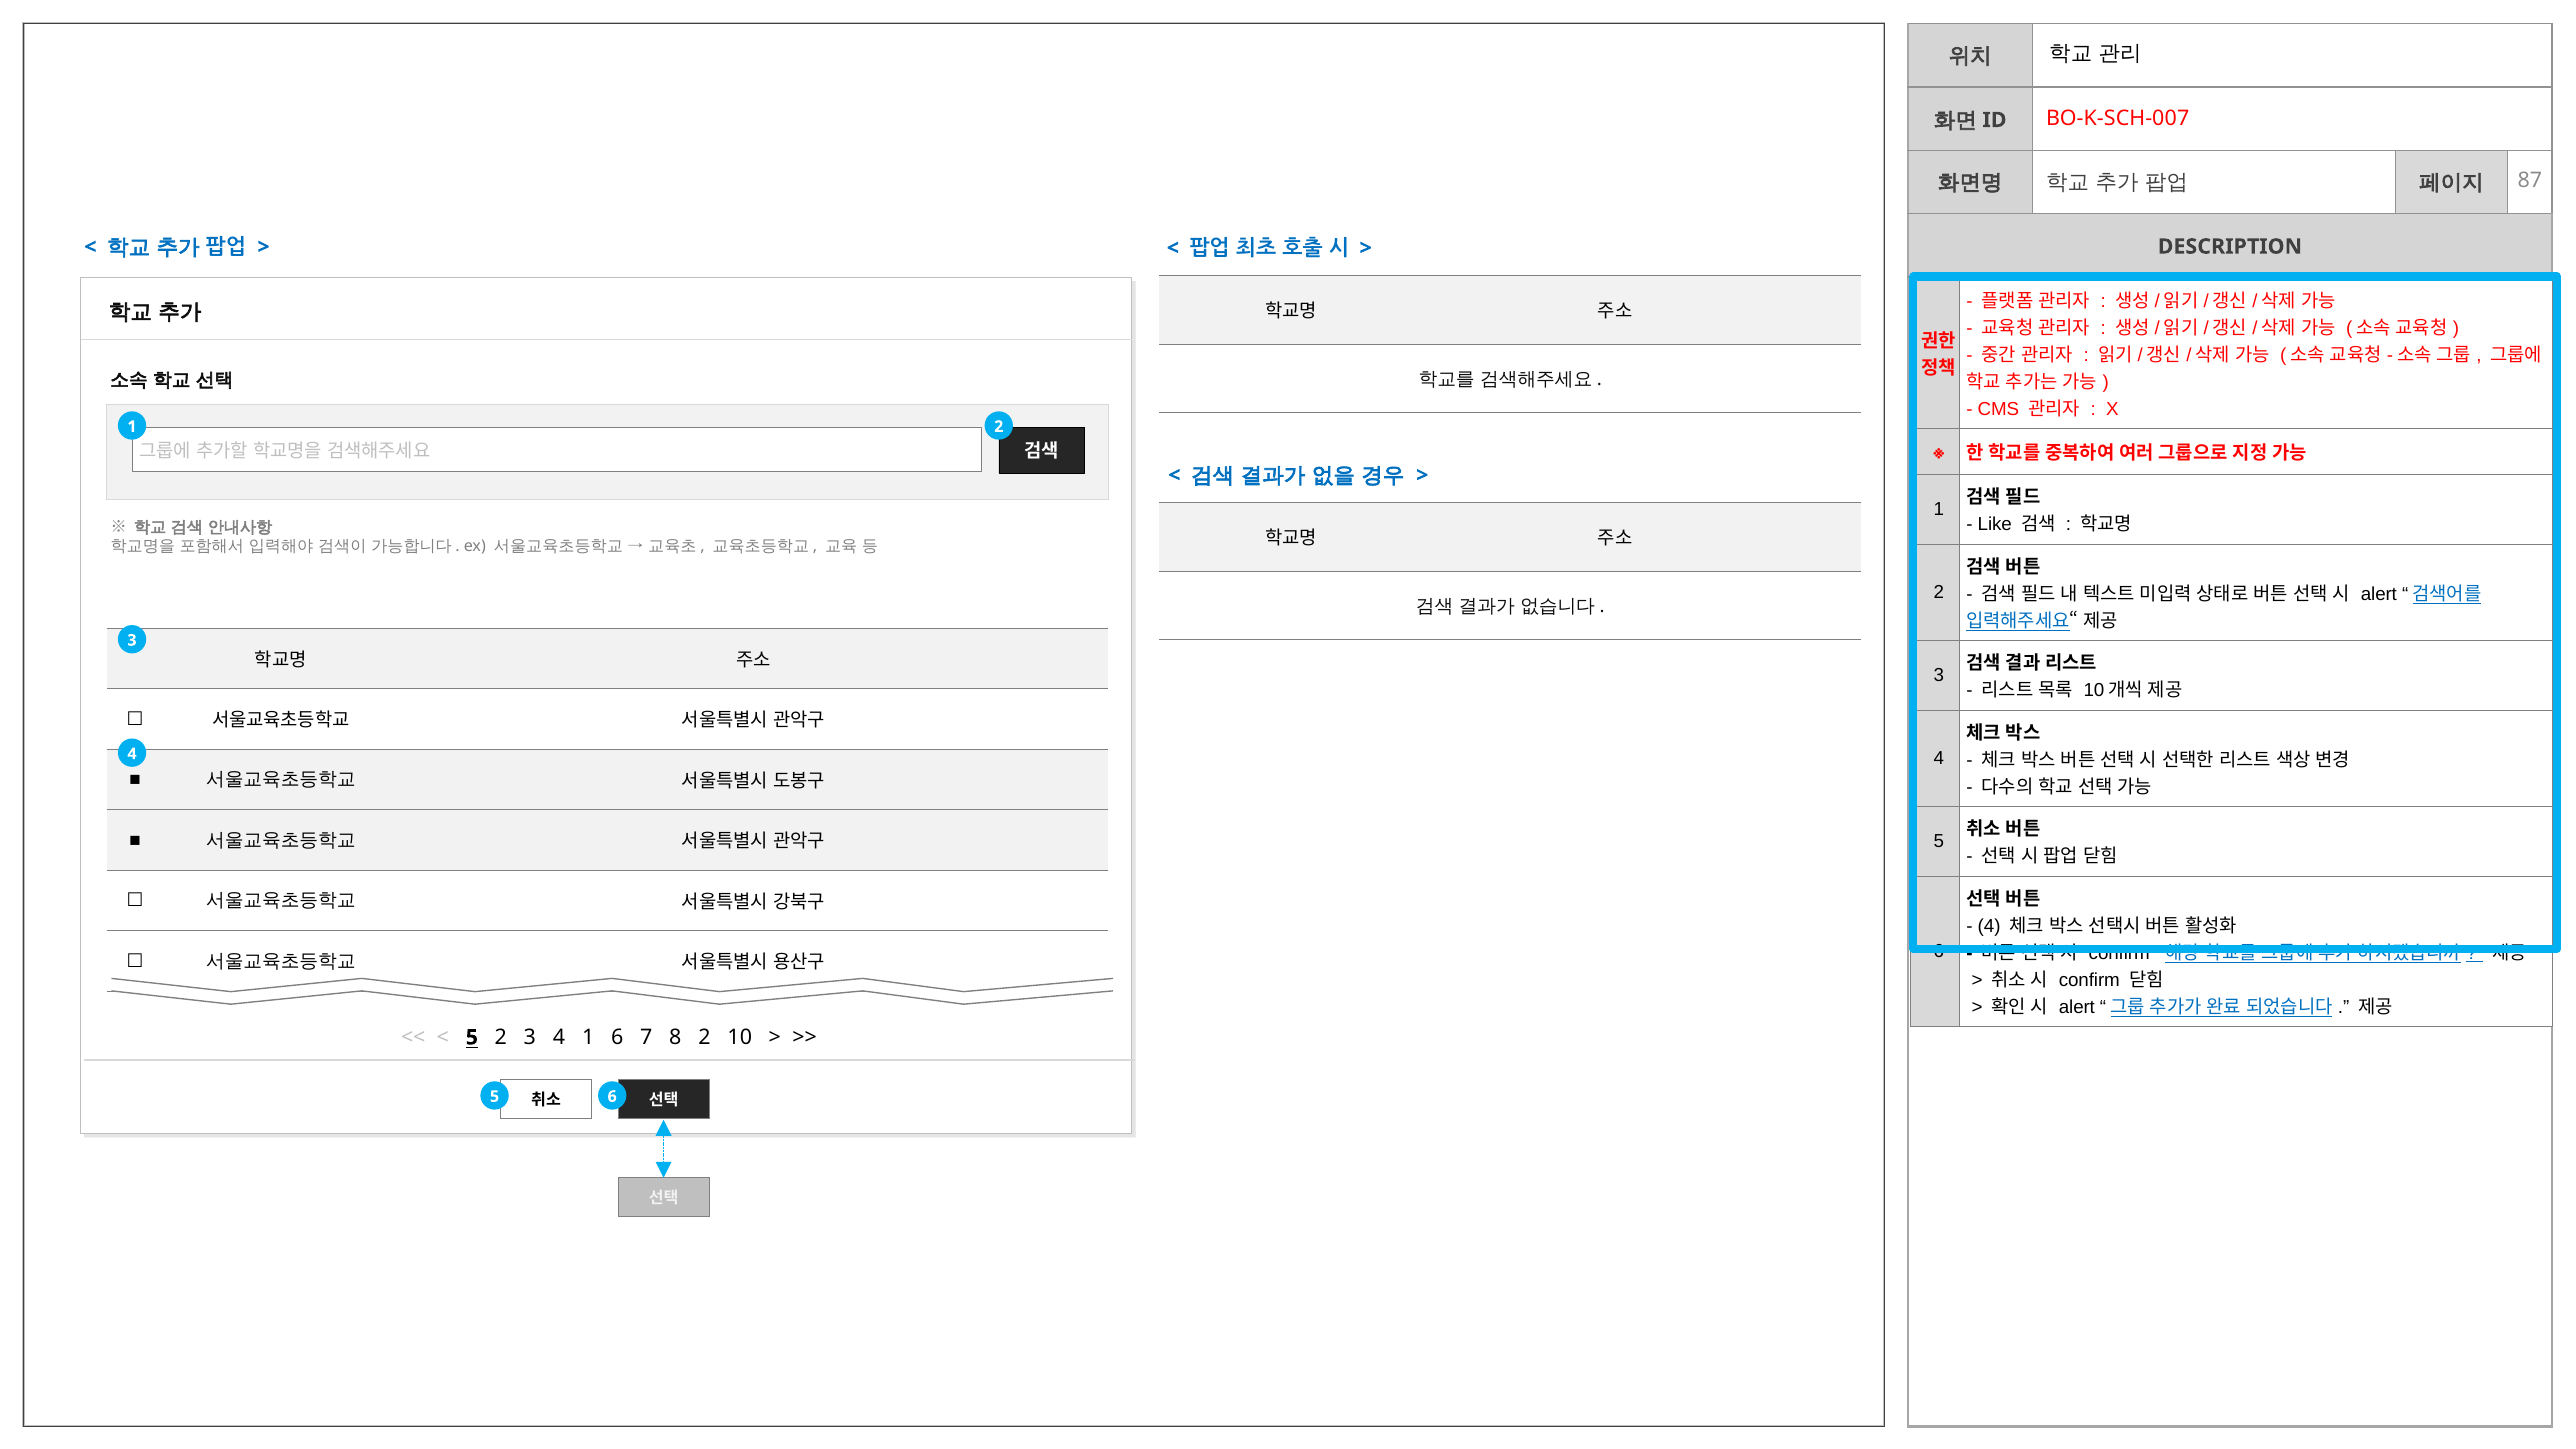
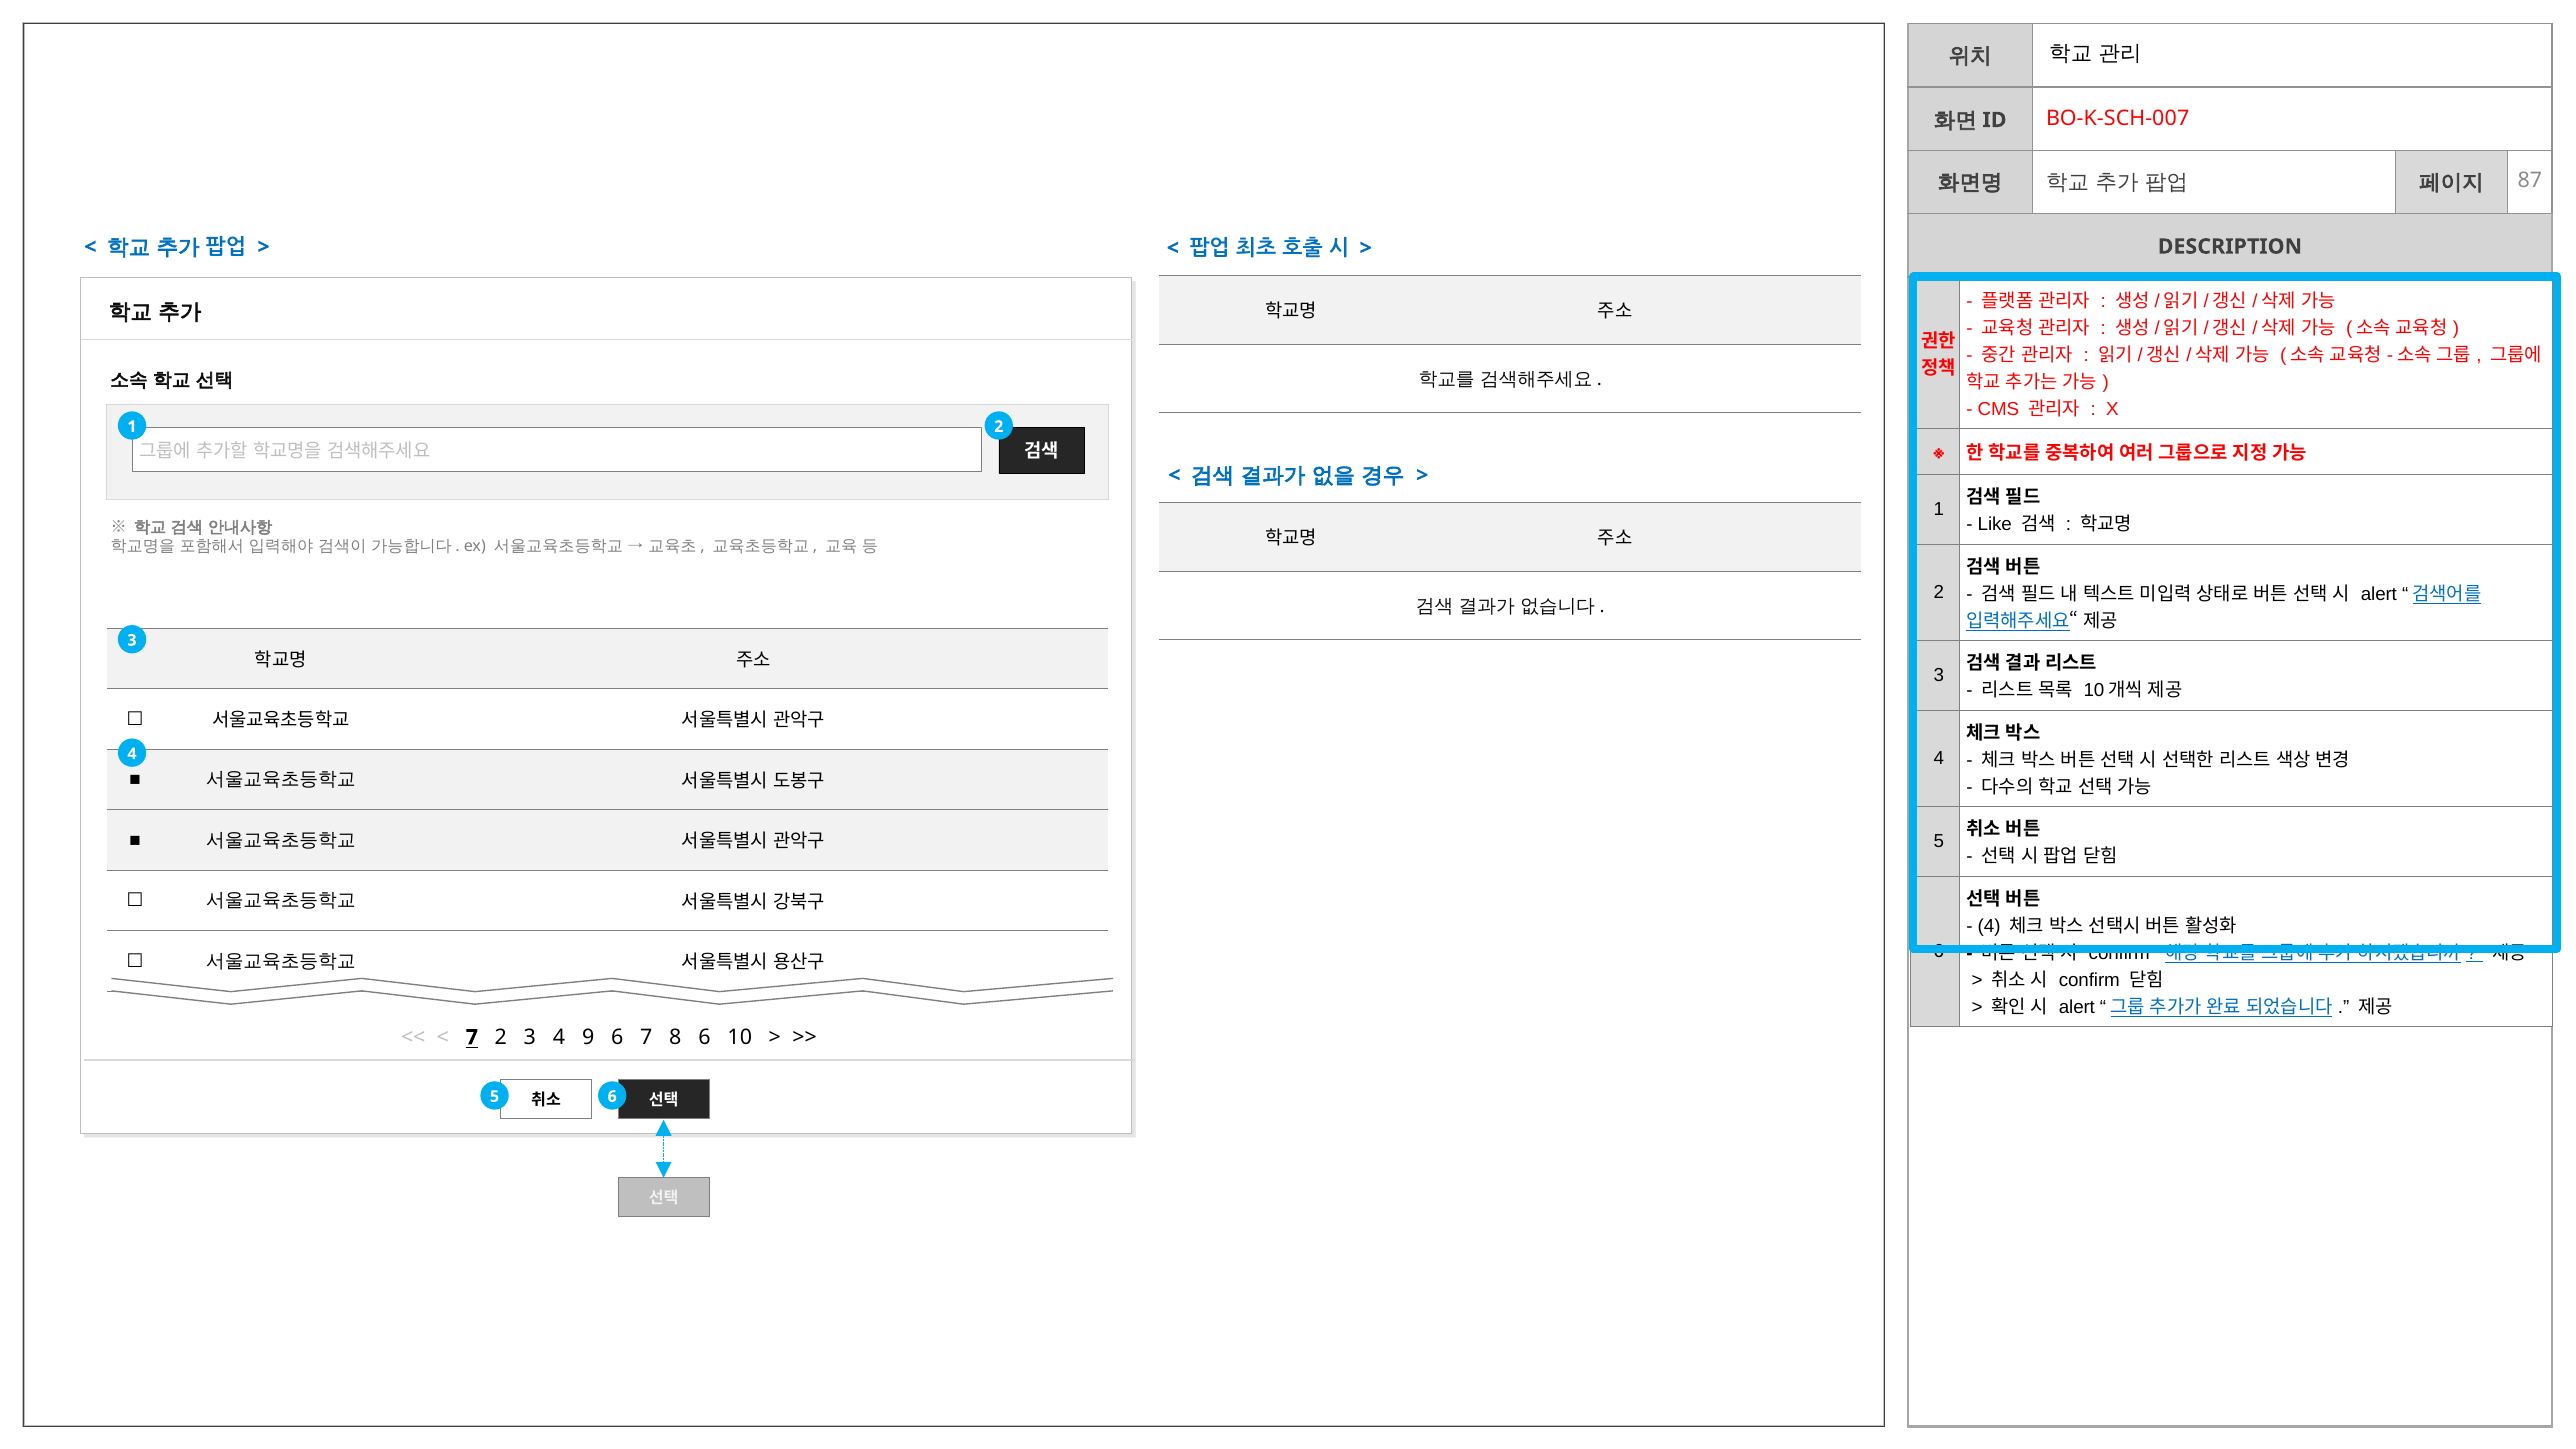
5: 5 -> 7 (472, 1037)
4 1: 1 -> 9 (588, 1037)
8 2: 2 -> 6 (704, 1037)
